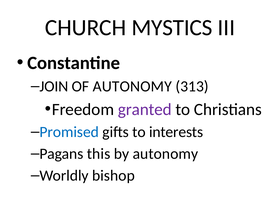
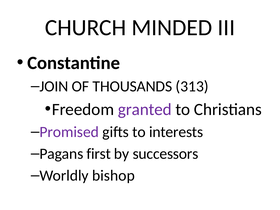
MYSTICS: MYSTICS -> MINDED (172, 28)
OF AUTONOMY: AUTONOMY -> THOUSANDS (132, 86)
Promised colour: blue -> purple (69, 132)
this: this -> first (99, 154)
by autonomy: autonomy -> successors (165, 154)
